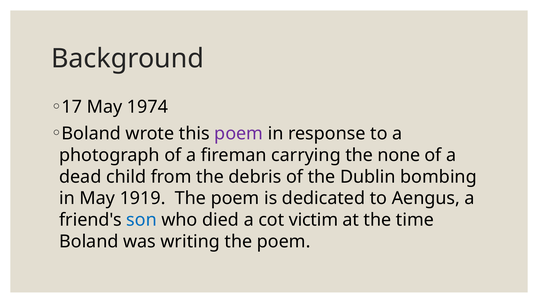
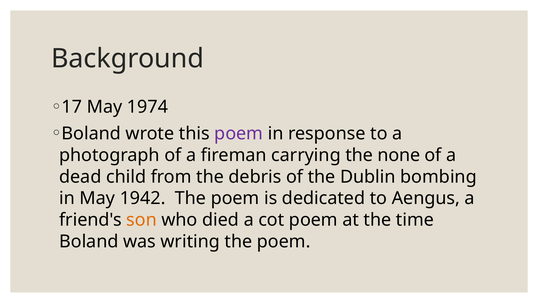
1919: 1919 -> 1942 (143, 198)
son colour: blue -> orange (142, 220)
cot victim: victim -> poem (313, 220)
